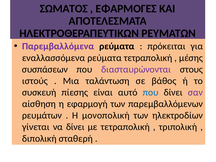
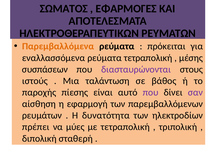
Παρεμβαλλόμενα colour: purple -> orange (58, 46)
συσκευή: συσκευή -> παροχής (39, 92)
που colour: blue -> purple (151, 92)
μονοπολική: μονοπολική -> δυνατότητα (106, 115)
γίνεται: γίνεται -> πρέπει (36, 127)
να δίνει: δίνει -> μύες (75, 127)
